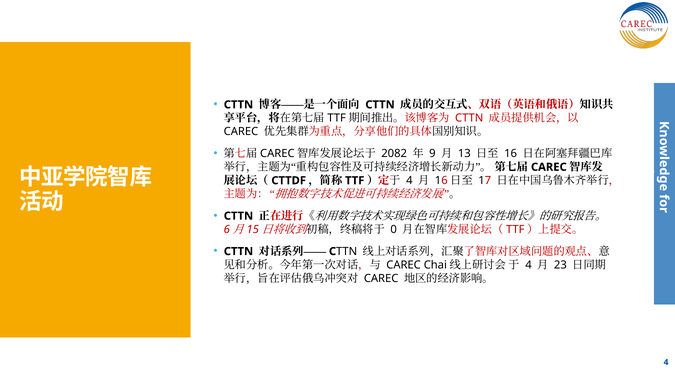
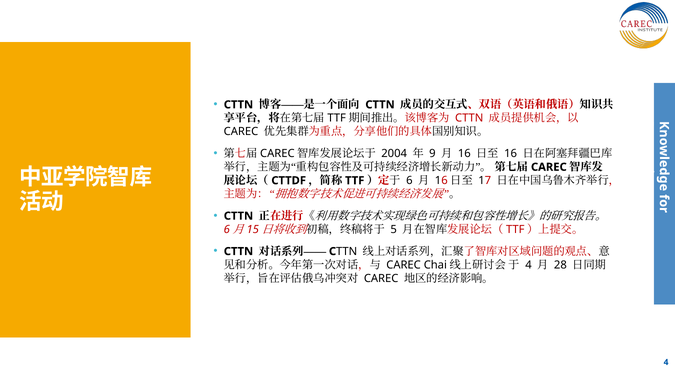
2082: 2082 -> 2004 (394, 153)
13: 13 -> 16 (464, 153)
4: 4 -> 6 (409, 180)
0: 0 -> 5 (394, 229)
23: 23 -> 28 (560, 265)
